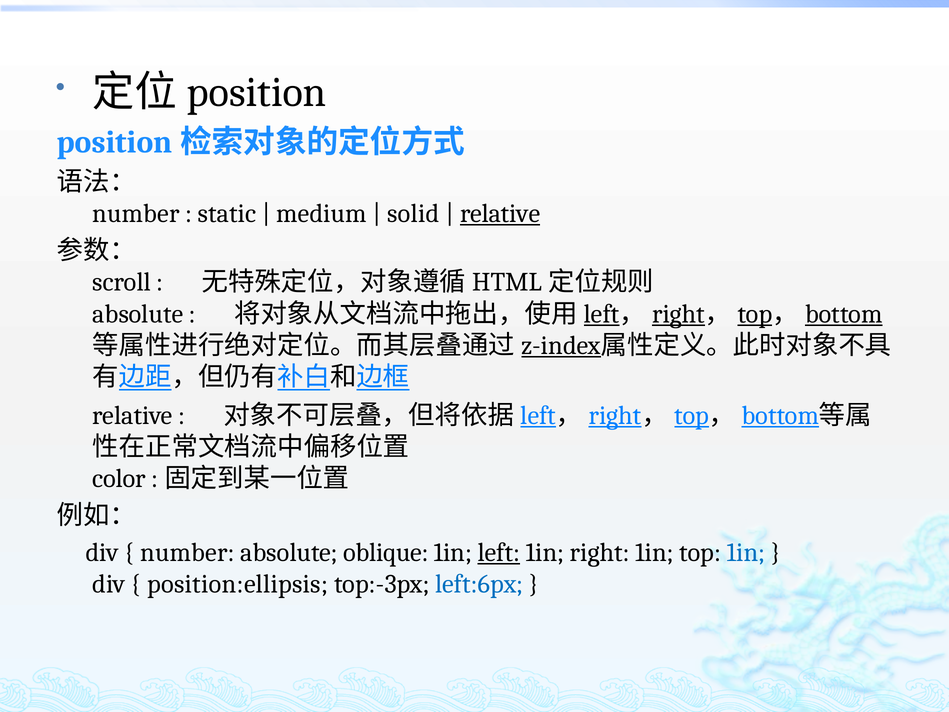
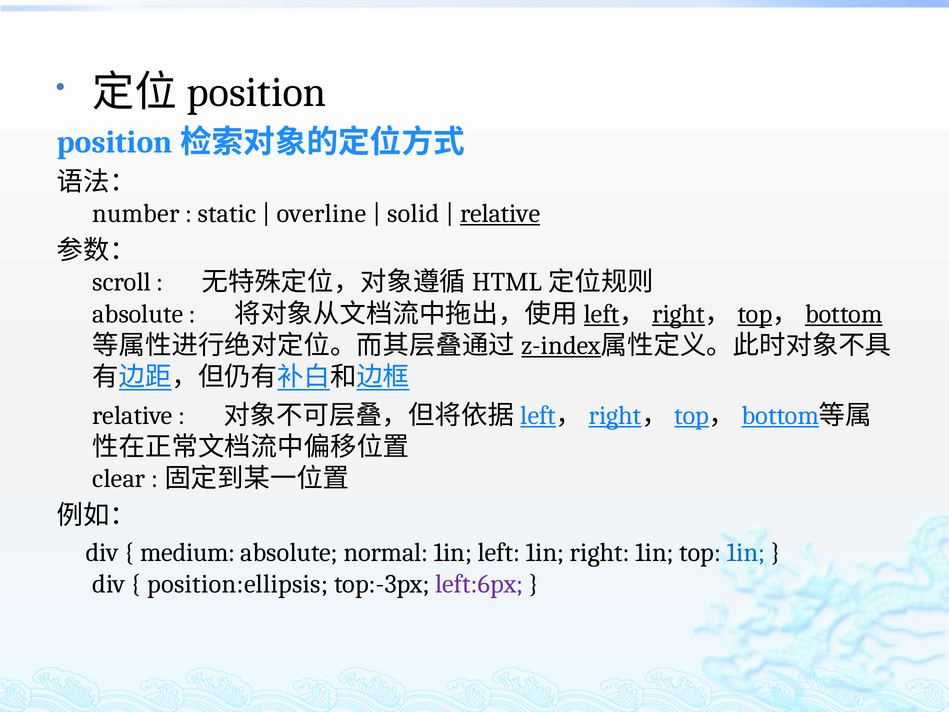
medium: medium -> overline (321, 213)
color: color -> clear (119, 479)
number: number -> medium (188, 552)
oblique: oblique -> normal (386, 552)
left underline: present -> none (499, 552)
left:6px colour: blue -> purple (479, 584)
